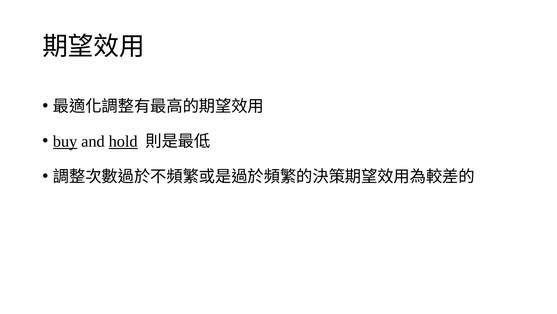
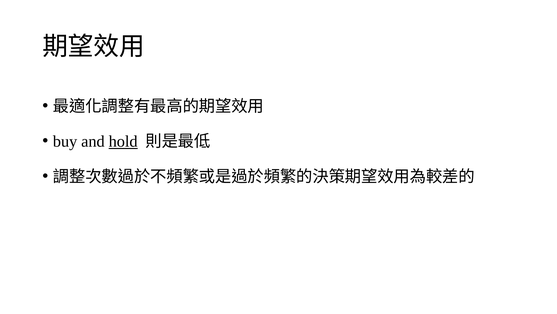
buy underline: present -> none (65, 141)
